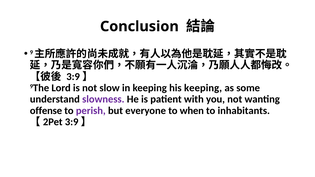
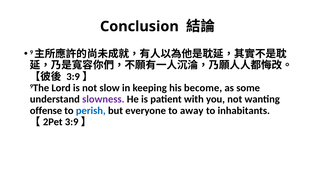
his keeping: keeping -> become (203, 88)
perish colour: purple -> blue (91, 111)
when: when -> away (192, 111)
